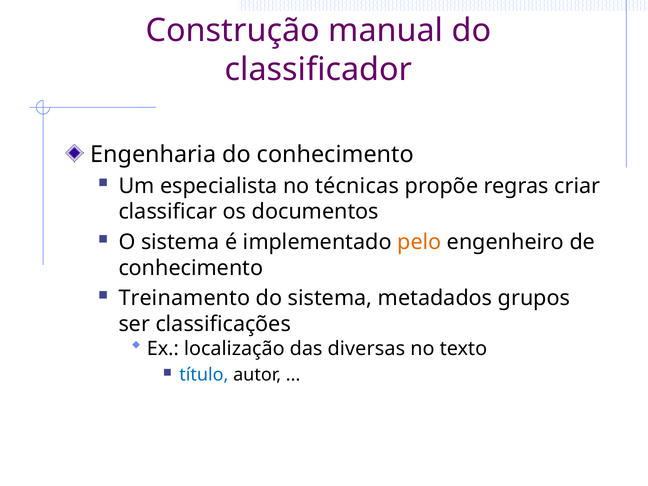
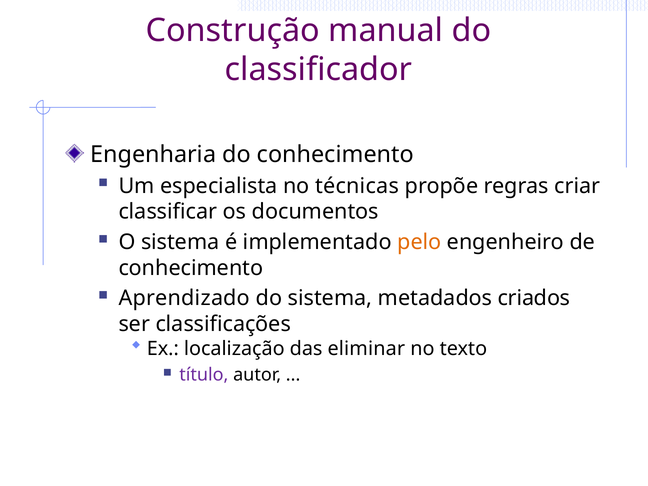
Treinamento: Treinamento -> Aprendizado (184, 298)
grupos: grupos -> criados (534, 298)
diversas: diversas -> eliminar (366, 349)
título colour: blue -> purple (204, 375)
